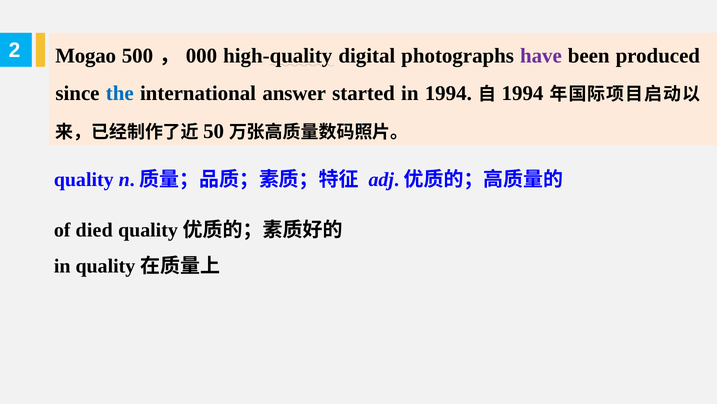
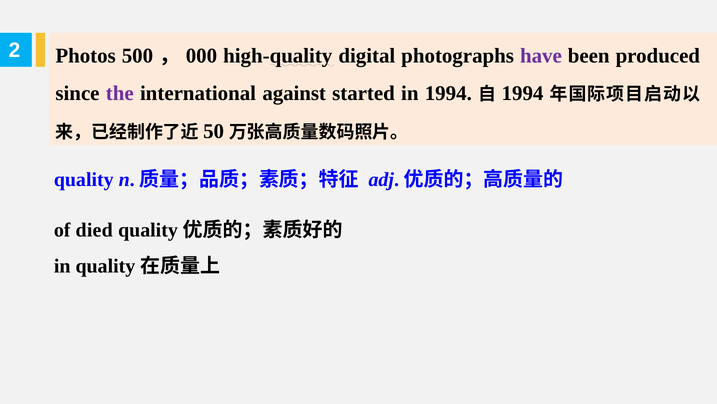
Mogao: Mogao -> Photos (86, 56)
the colour: blue -> purple (120, 93)
answer: answer -> against (294, 93)
